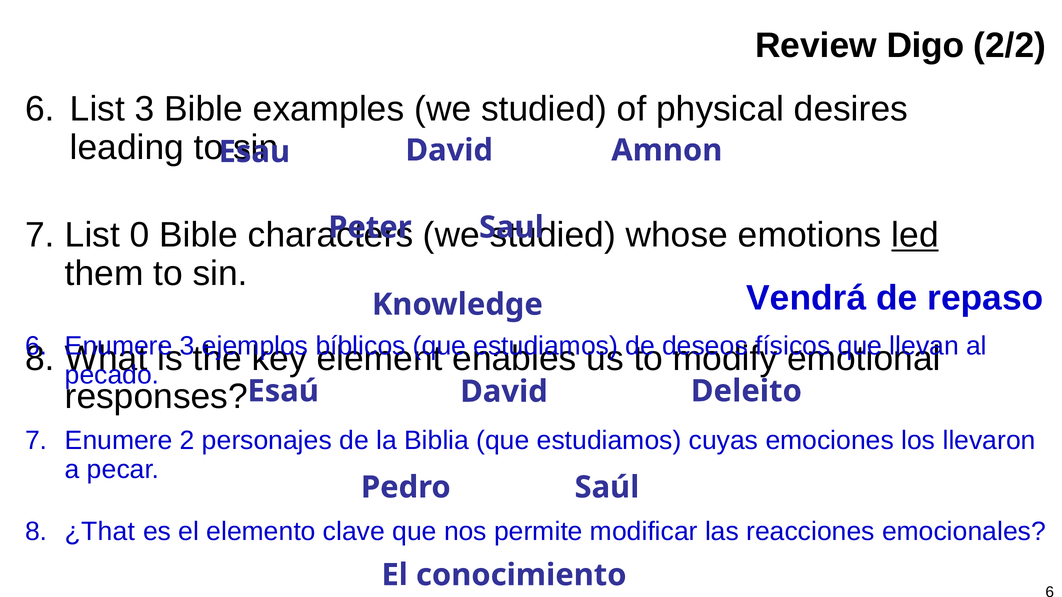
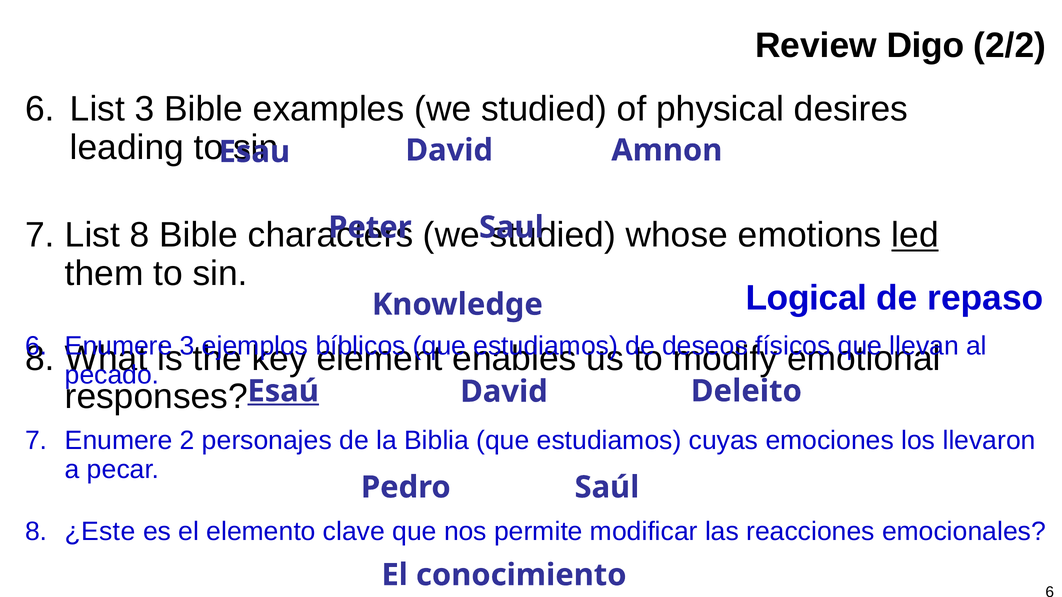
List 0: 0 -> 8 (140, 235)
Vendrá: Vendrá -> Logical (806, 298)
Esaú underline: none -> present (283, 391)
¿That: ¿That -> ¿Este (100, 532)
